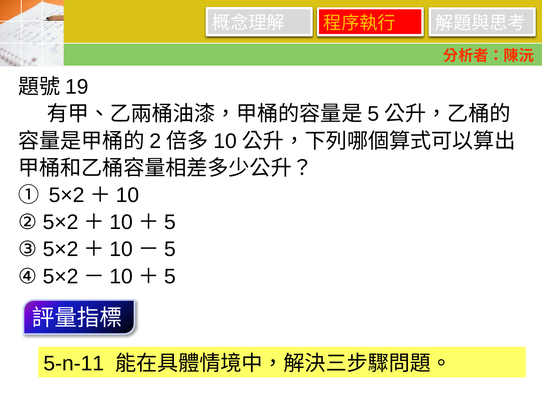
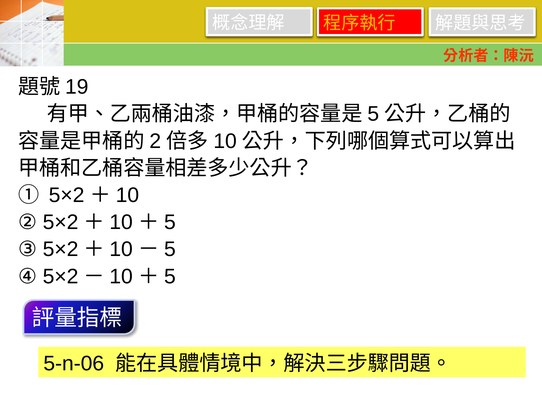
5-n-11: 5-n-11 -> 5-n-06 (74, 364)
